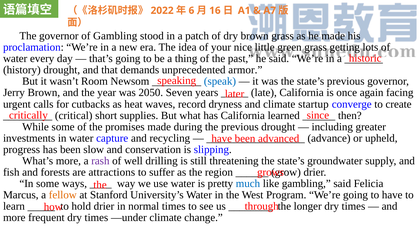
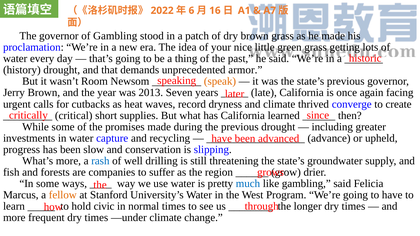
speak colour: blue -> orange (220, 81)
2050: 2050 -> 2013 (151, 93)
startup: startup -> thrived (313, 104)
rash colour: purple -> blue (100, 161)
attractions: attractions -> companies (112, 172)
hold drier: drier -> civic (104, 207)
